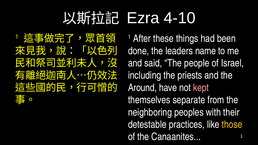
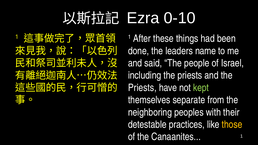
4-10: 4-10 -> 0-10 (180, 18)
Around: Around -> Priests (142, 88)
kept colour: pink -> light green (201, 88)
